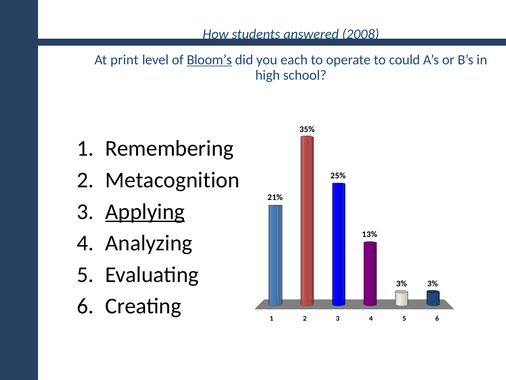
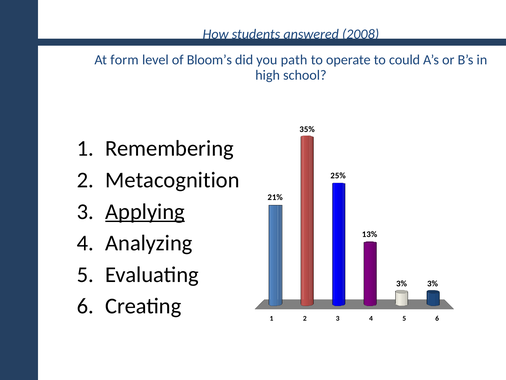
print: print -> form (124, 60)
Bloom’s underline: present -> none (209, 60)
each: each -> path (294, 60)
